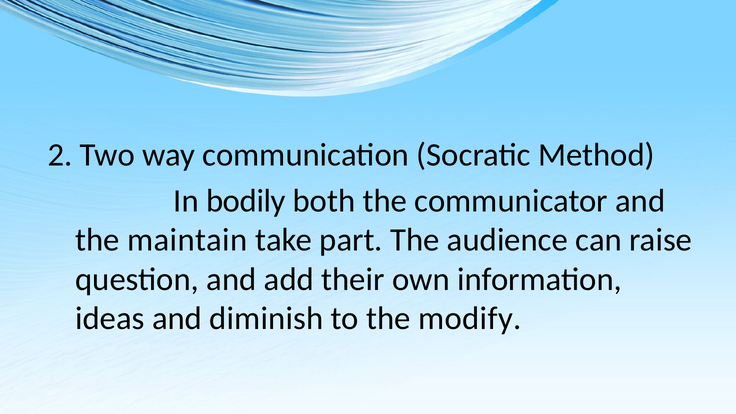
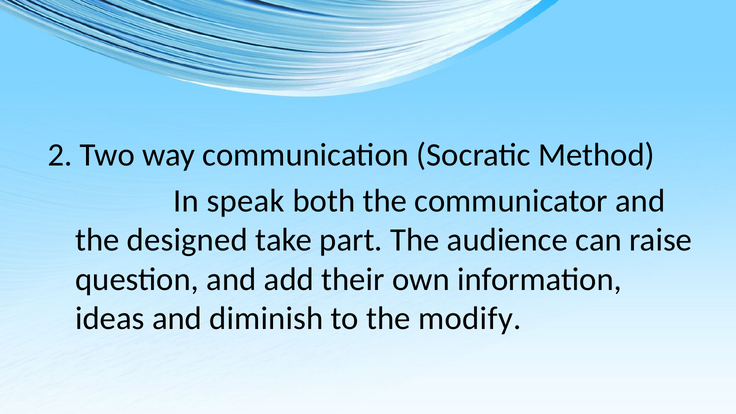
bodily: bodily -> speak (246, 201)
maintain: maintain -> designed (187, 240)
